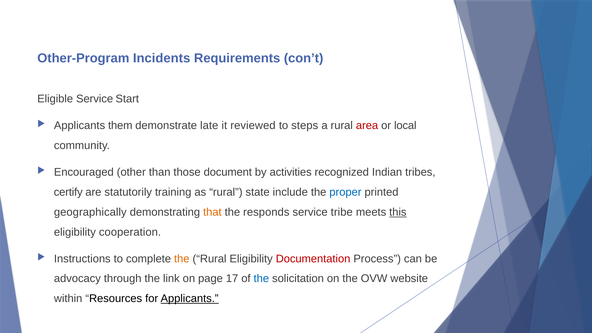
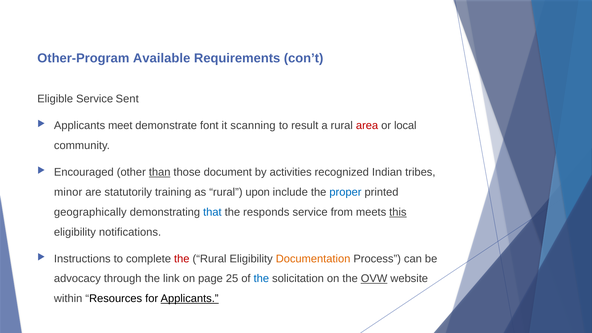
Incidents: Incidents -> Available (162, 58)
Start: Start -> Sent (127, 99)
them: them -> meet (120, 125)
late: late -> font (209, 125)
reviewed: reviewed -> scanning (253, 125)
steps: steps -> result (305, 125)
than underline: none -> present (160, 172)
certify: certify -> minor (68, 192)
state: state -> upon (258, 192)
that colour: orange -> blue (212, 212)
tribe: tribe -> from (342, 212)
cooperation: cooperation -> notifications (130, 232)
the colour: orange -> red (182, 259)
Documentation colour: red -> orange (313, 259)
17: 17 -> 25 (232, 279)
OVW underline: none -> present (374, 279)
